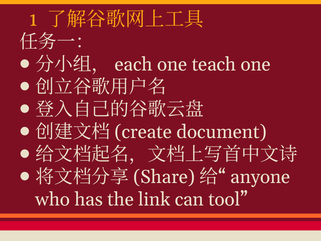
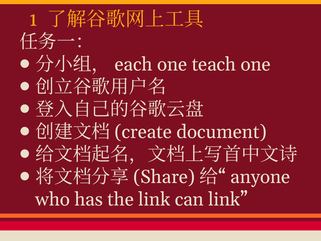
can tool: tool -> link (228, 199)
